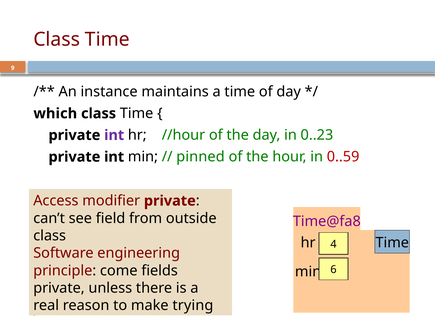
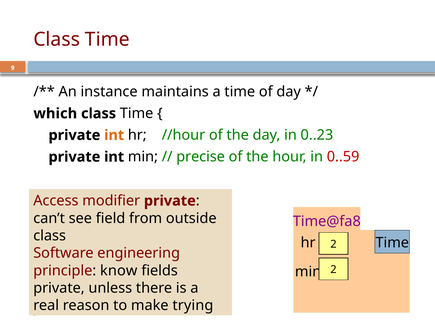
int colour: purple -> orange (114, 135)
pinned: pinned -> precise (201, 157)
hr 4: 4 -> 2 (334, 244)
come: come -> know (119, 270)
min 6: 6 -> 2 (334, 269)
